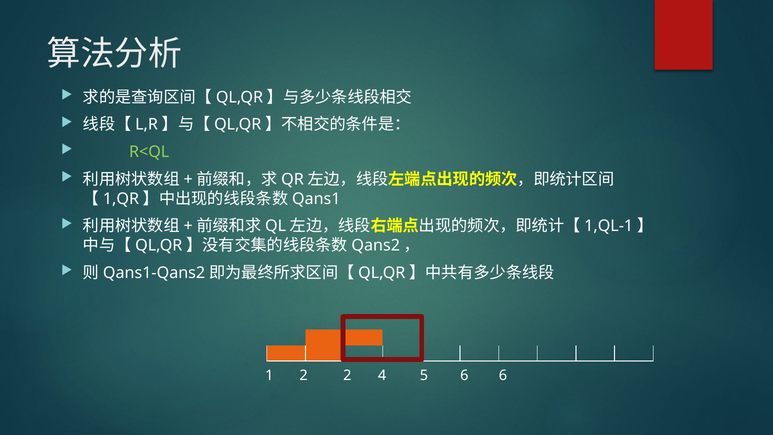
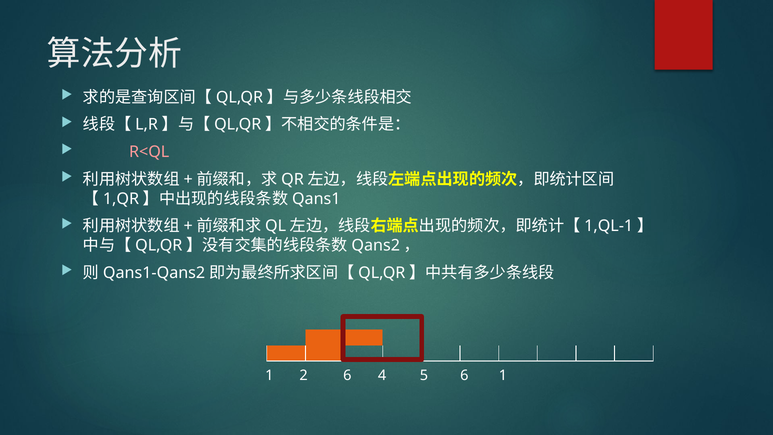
R<QL colour: light green -> pink (149, 152)
2 2: 2 -> 6 (347, 376)
6 6: 6 -> 1 (503, 376)
